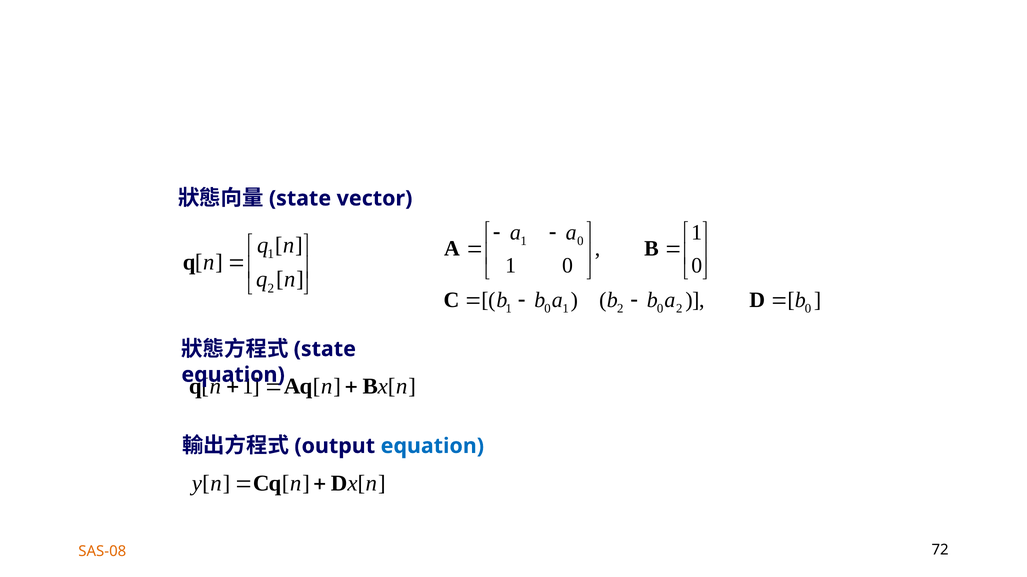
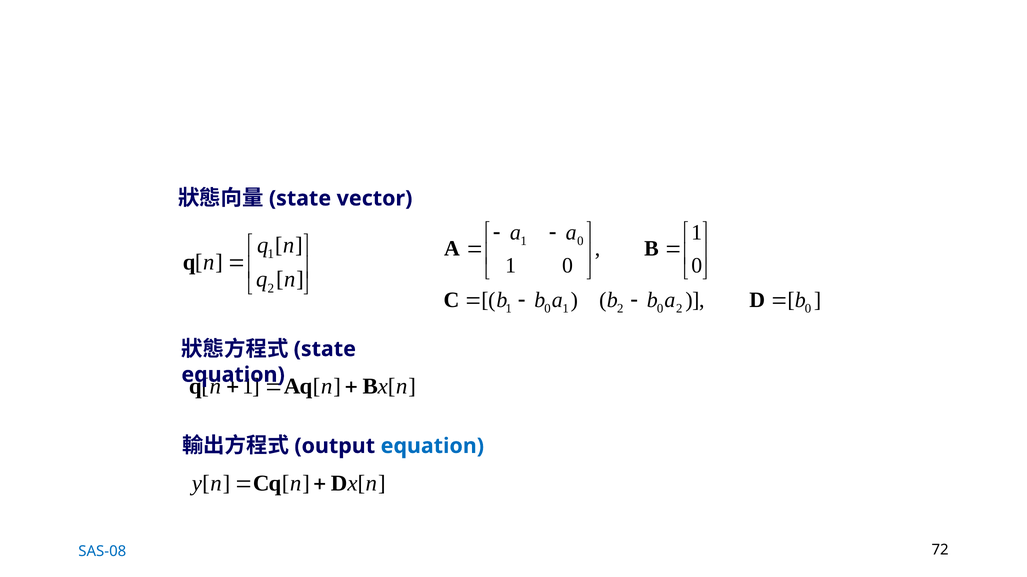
SAS-08 colour: orange -> blue (102, 552)
